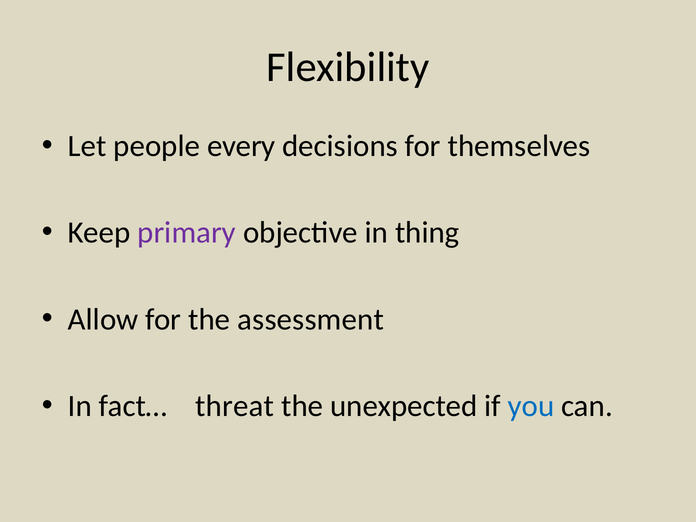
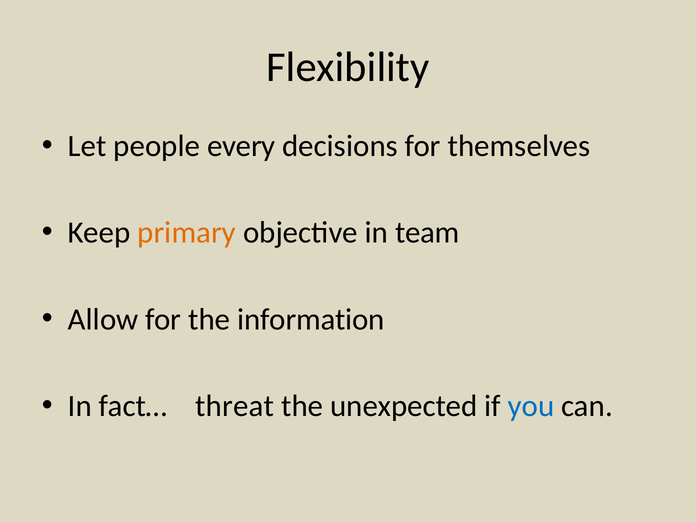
primary colour: purple -> orange (187, 233)
thing: thing -> team (427, 233)
assessment: assessment -> information (311, 319)
